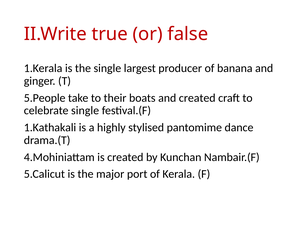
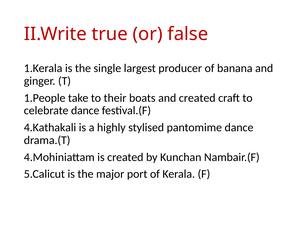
5.People: 5.People -> 1.People (45, 98)
celebrate single: single -> dance (85, 111)
1.Kathakali: 1.Kathakali -> 4.Kathakali (50, 128)
